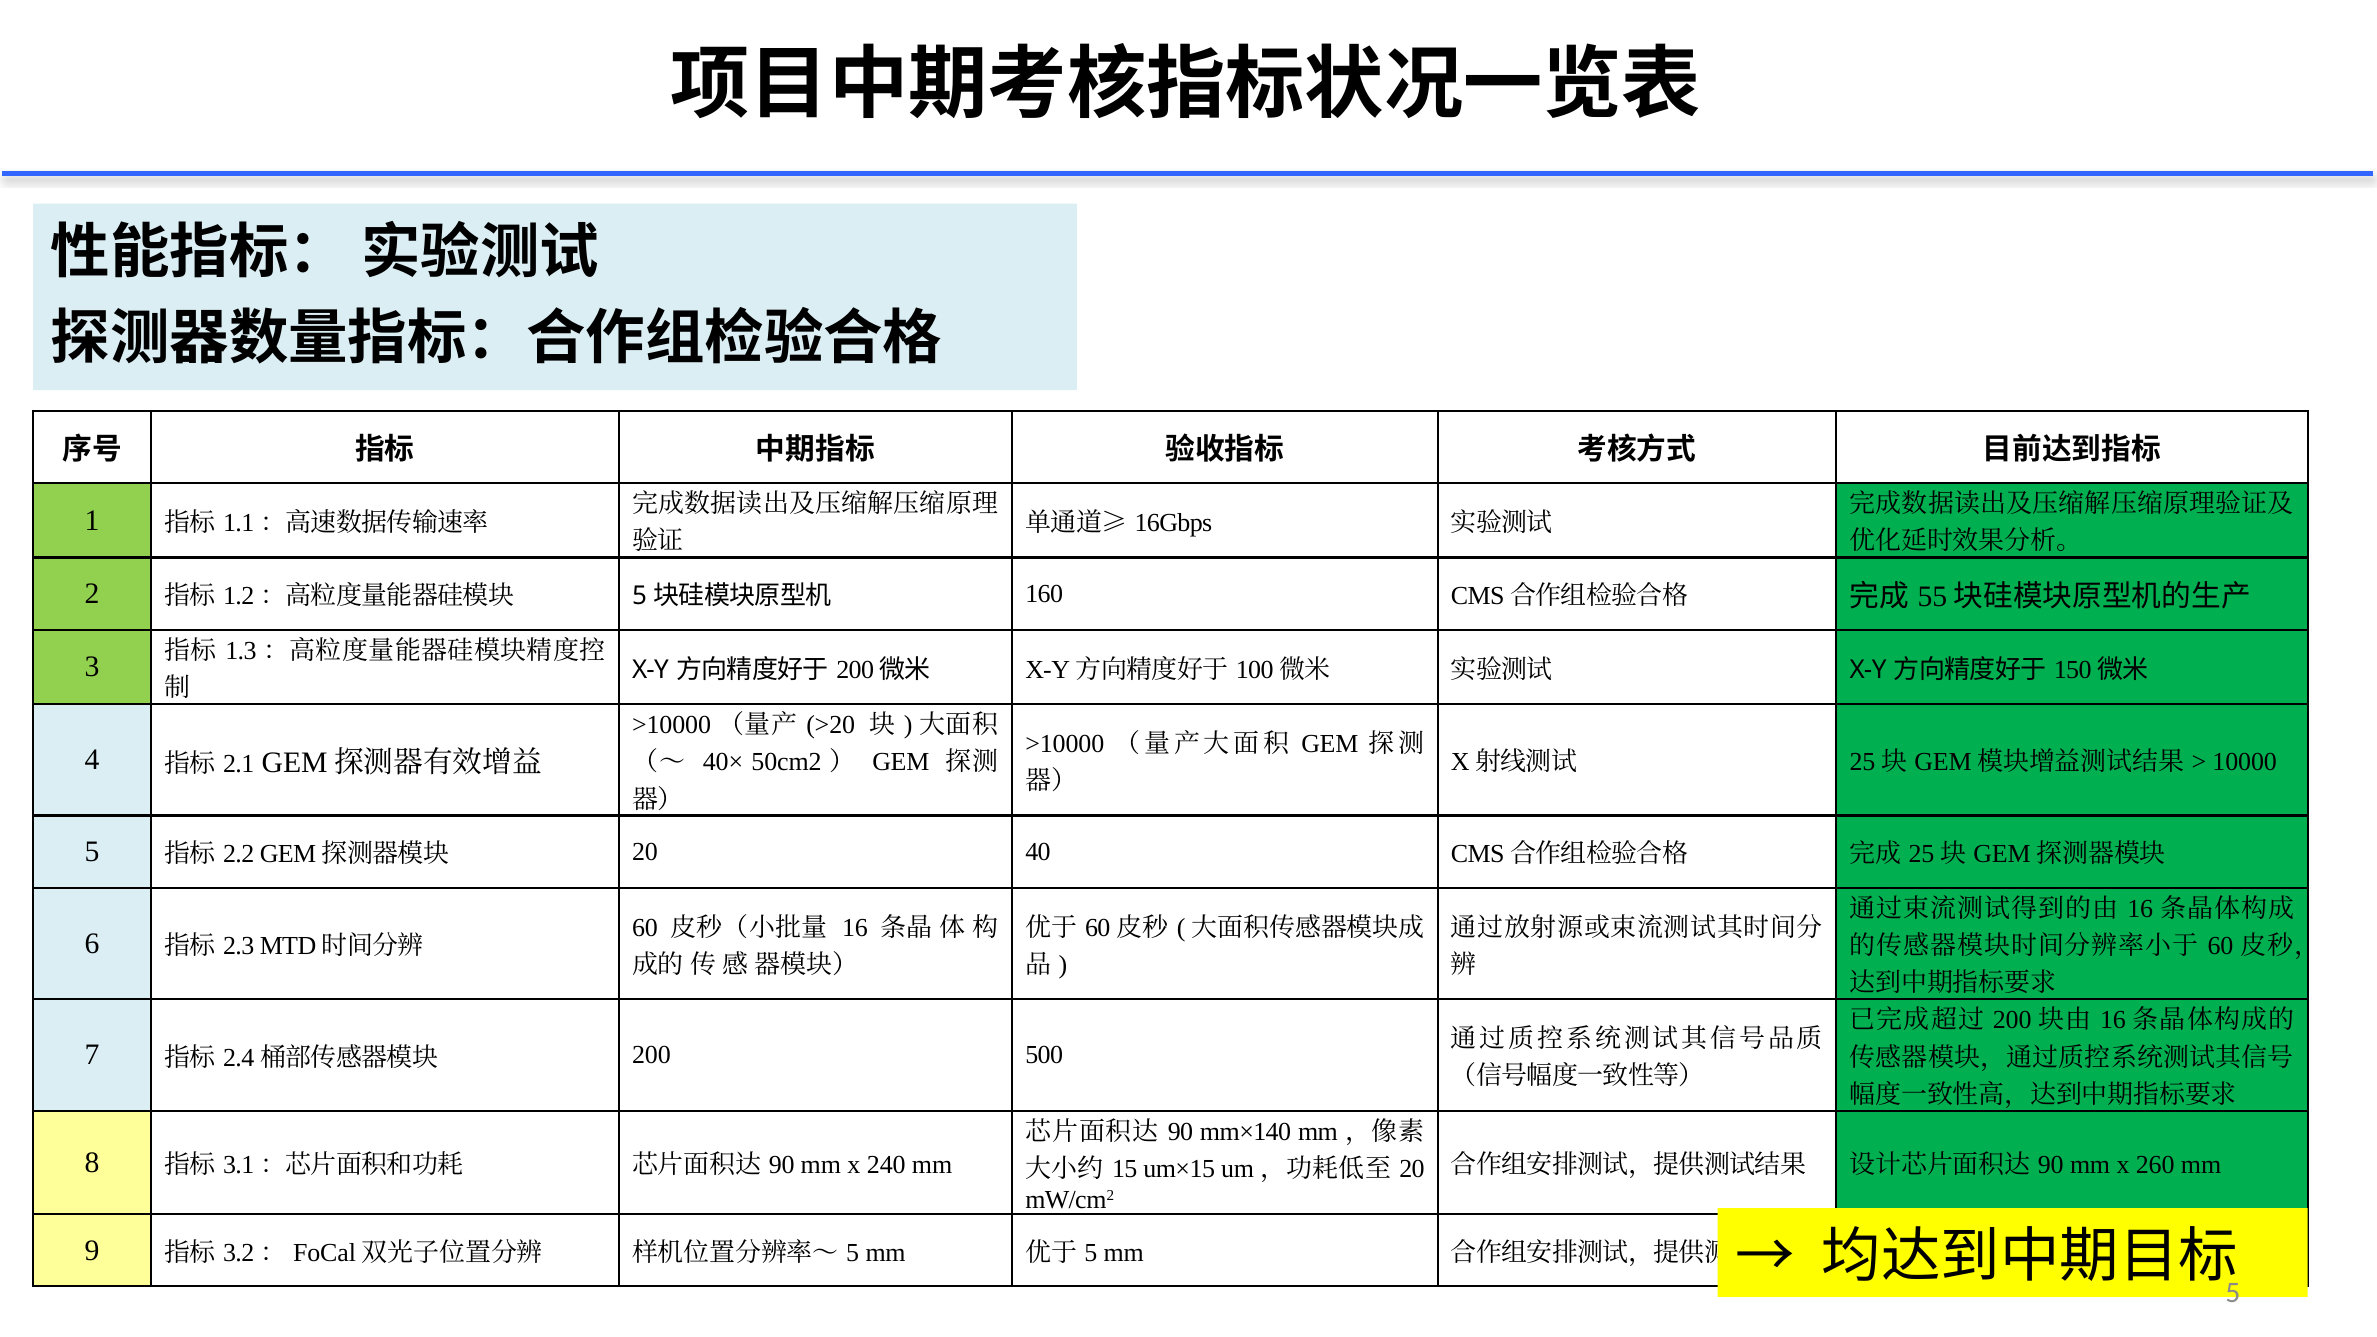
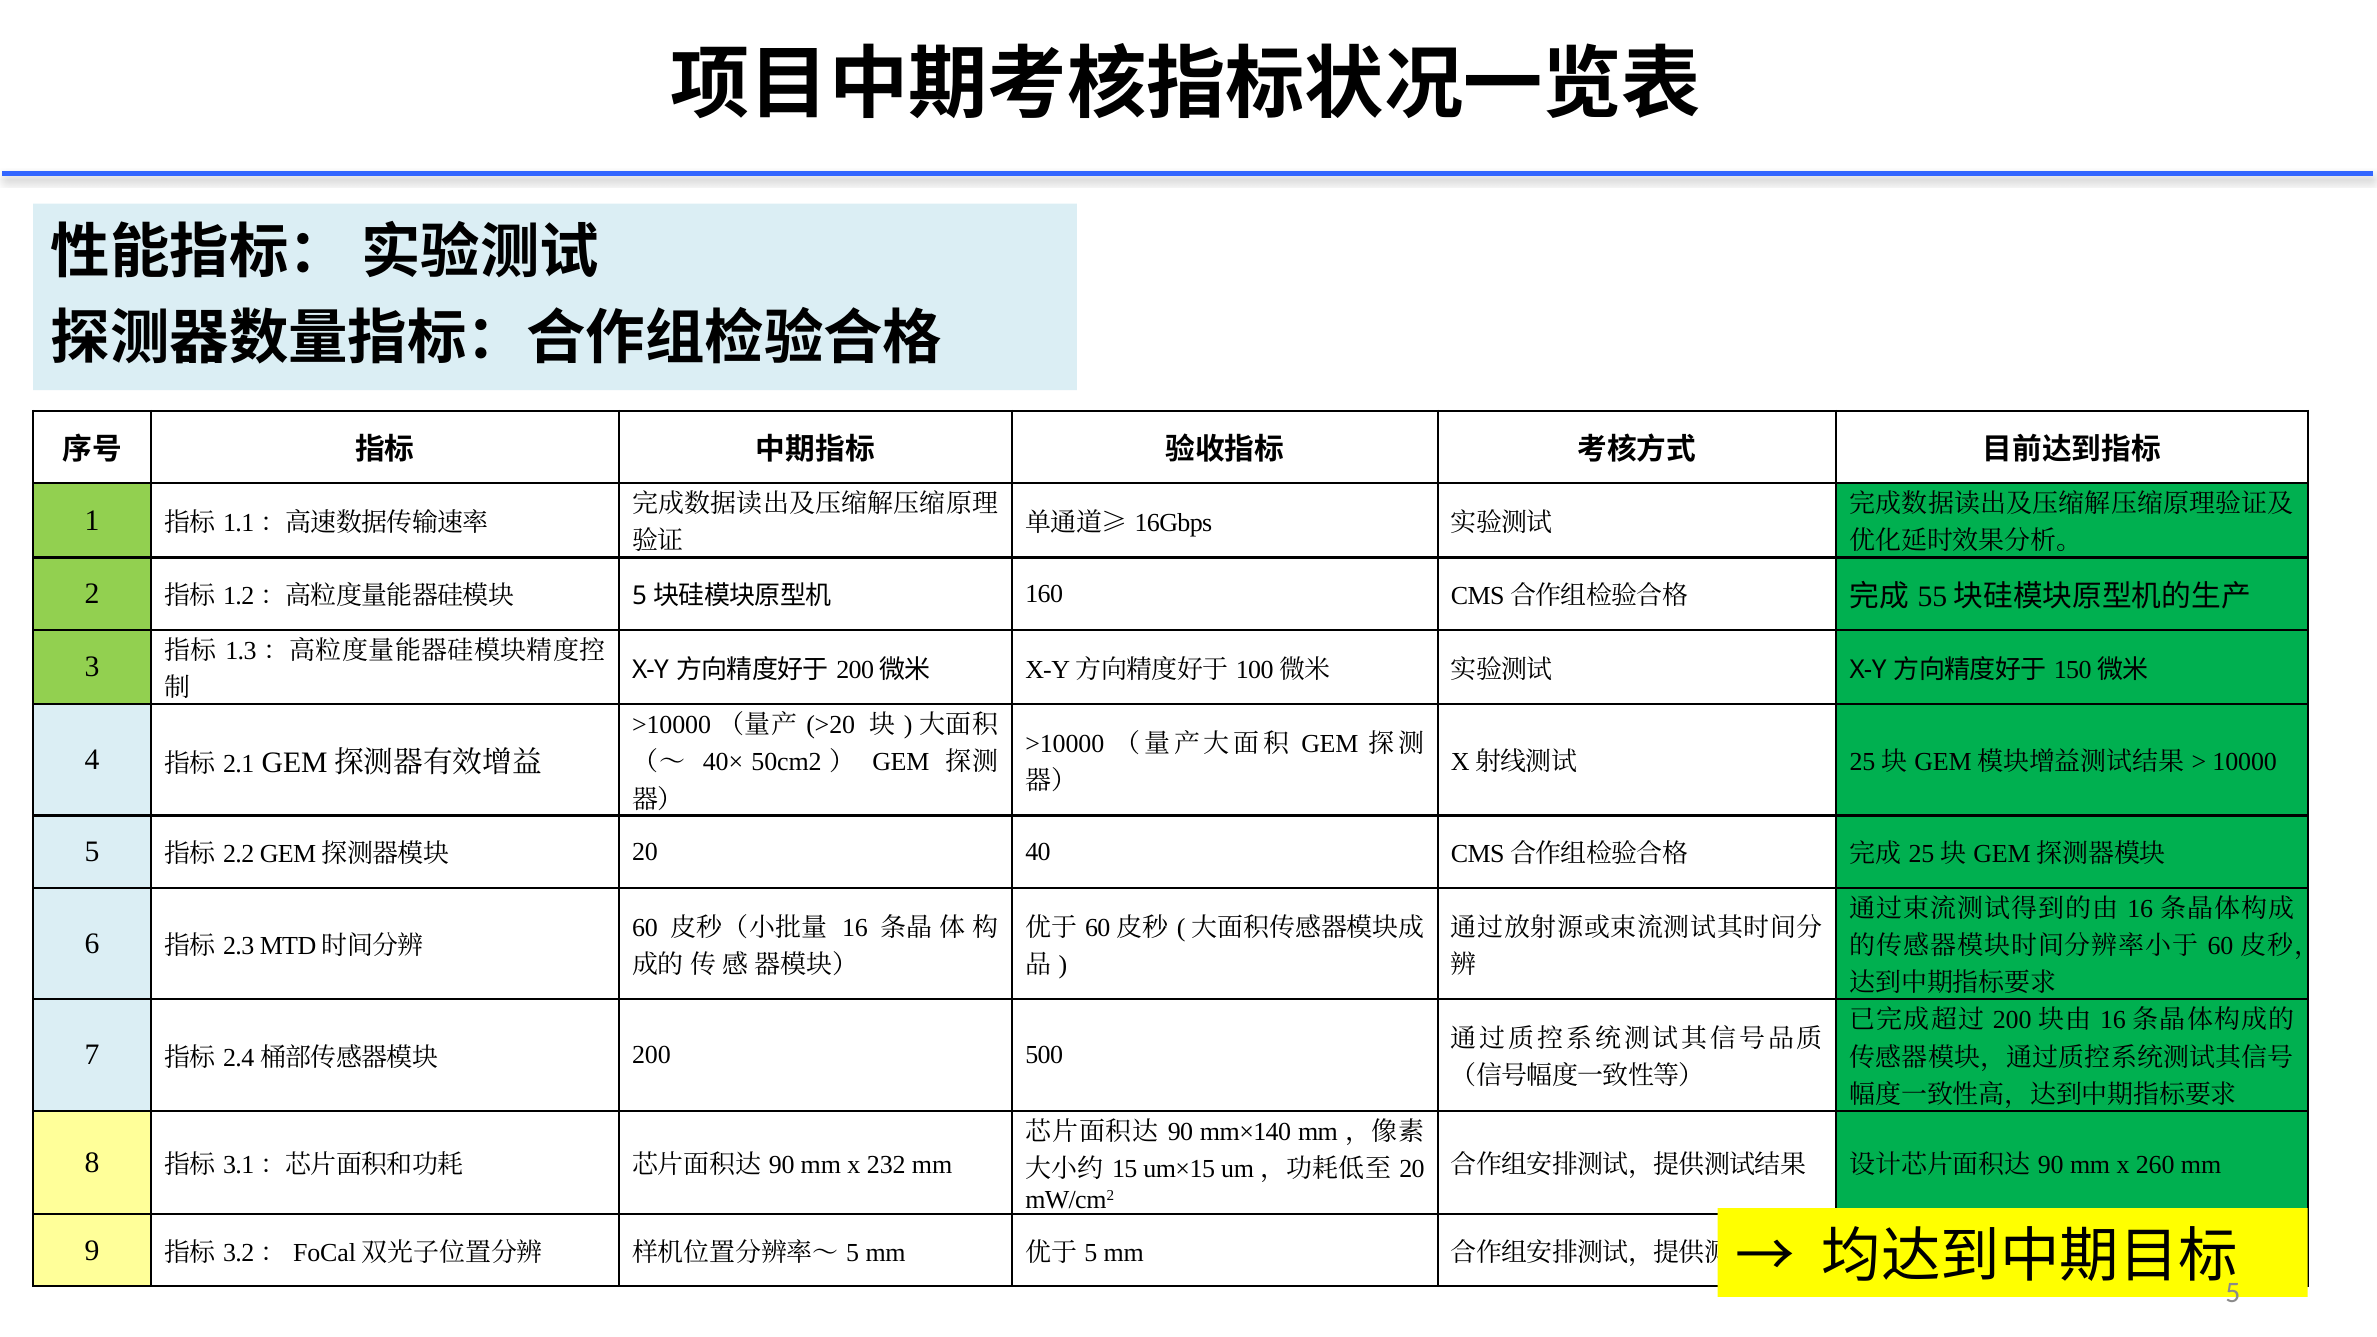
240: 240 -> 232 (886, 1165)
